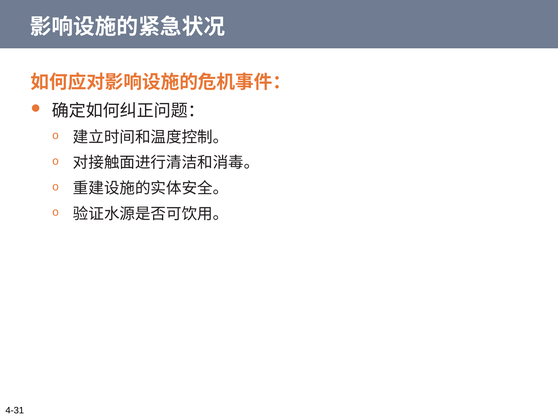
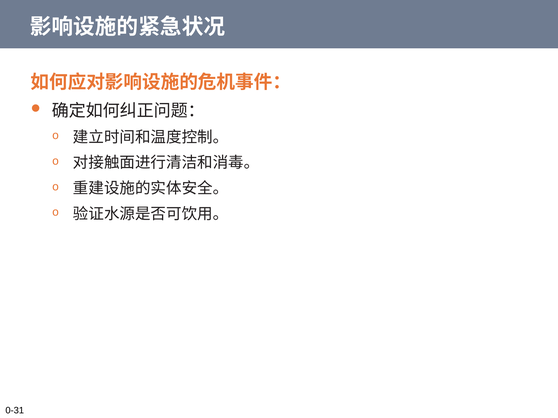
4-31: 4-31 -> 0-31 (15, 411)
